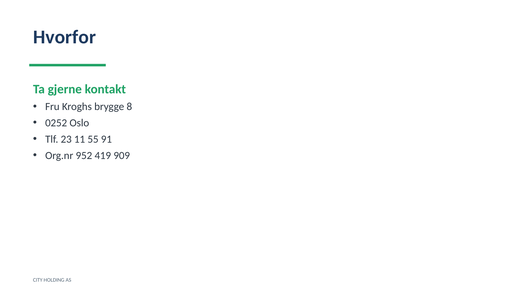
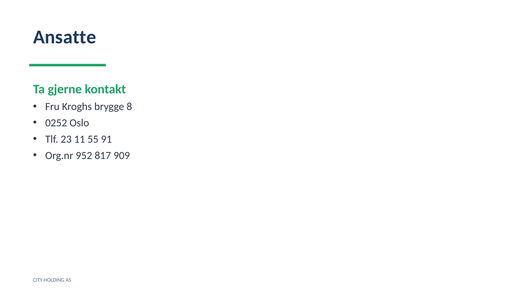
Hvorfor: Hvorfor -> Ansatte (65, 37)
419: 419 -> 817 (103, 155)
